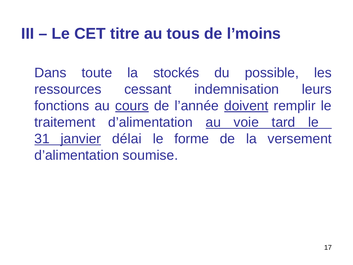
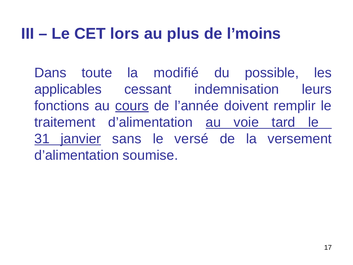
titre: titre -> lors (125, 34)
tous: tous -> plus (183, 34)
stockés: stockés -> modifié (176, 73)
ressources: ressources -> applicables (68, 89)
doivent underline: present -> none (246, 106)
délai: délai -> sans (127, 139)
forme: forme -> versé (192, 139)
